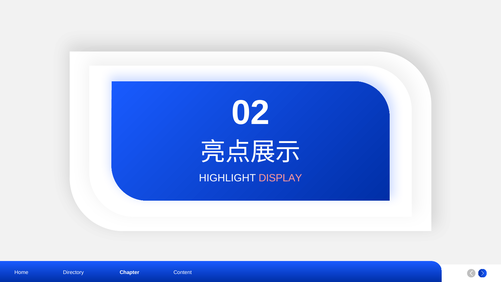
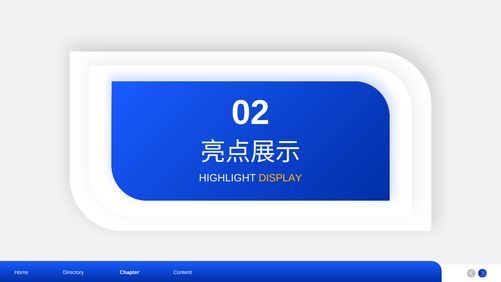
DISPLAY colour: pink -> yellow (280, 178)
